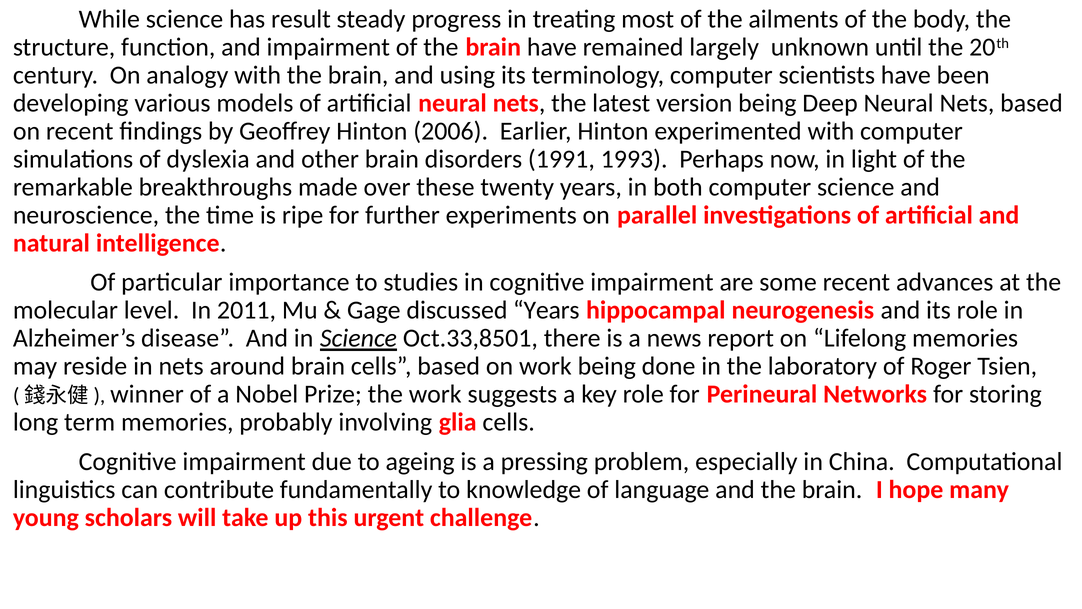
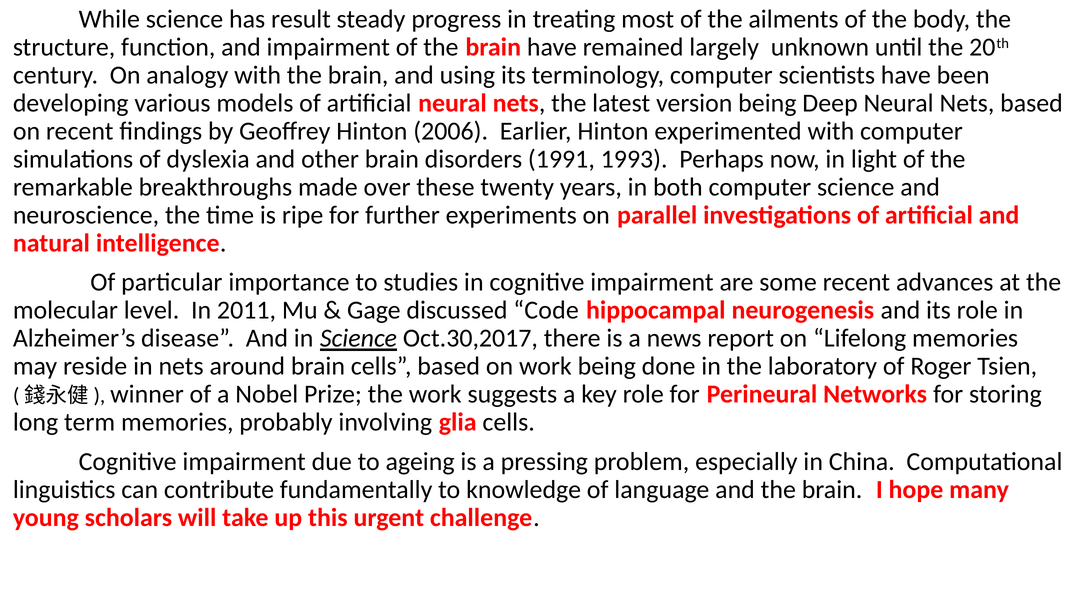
discussed Years: Years -> Code (546, 310)
Oct.33,8501: Oct.33,8501 -> Oct.30,2017 (470, 338)
